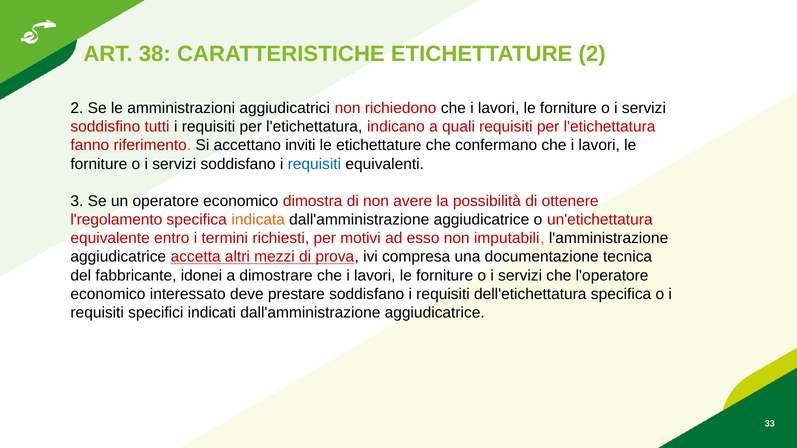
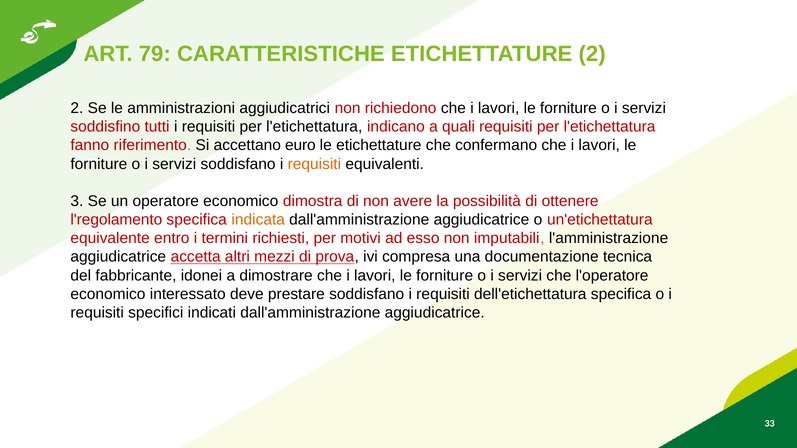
38: 38 -> 79 (155, 54)
inviti: inviti -> euro (300, 145)
requisiti colour: blue -> orange (314, 164)
